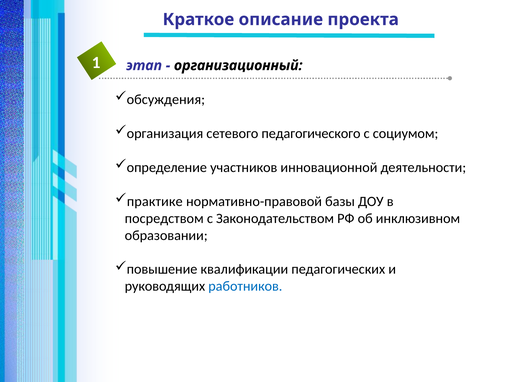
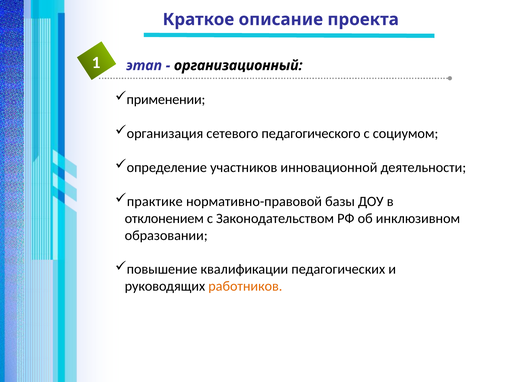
обсуждения: обсуждения -> применении (166, 99)
посредством: посредством -> отклонением (164, 218)
работников colour: blue -> orange (245, 286)
